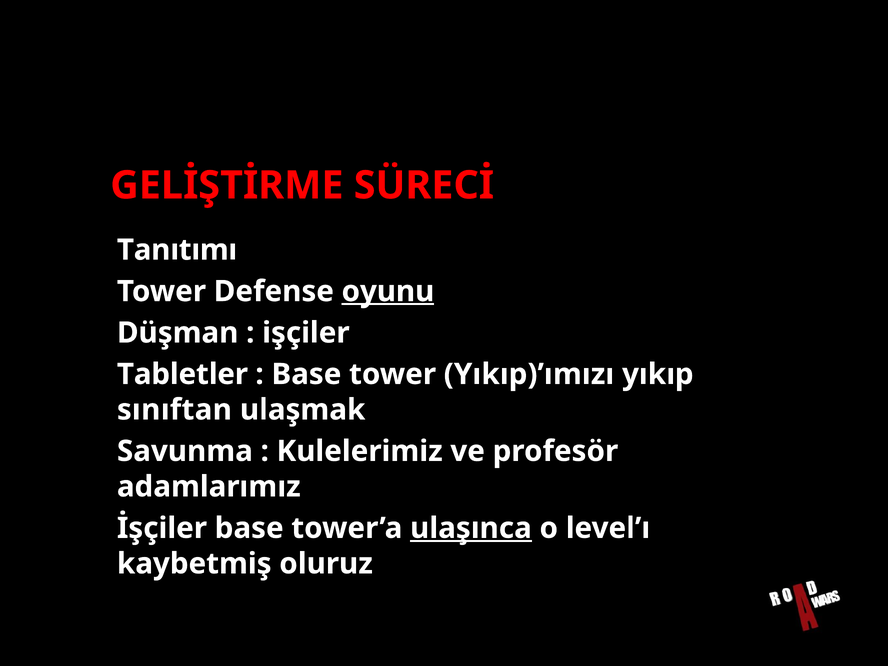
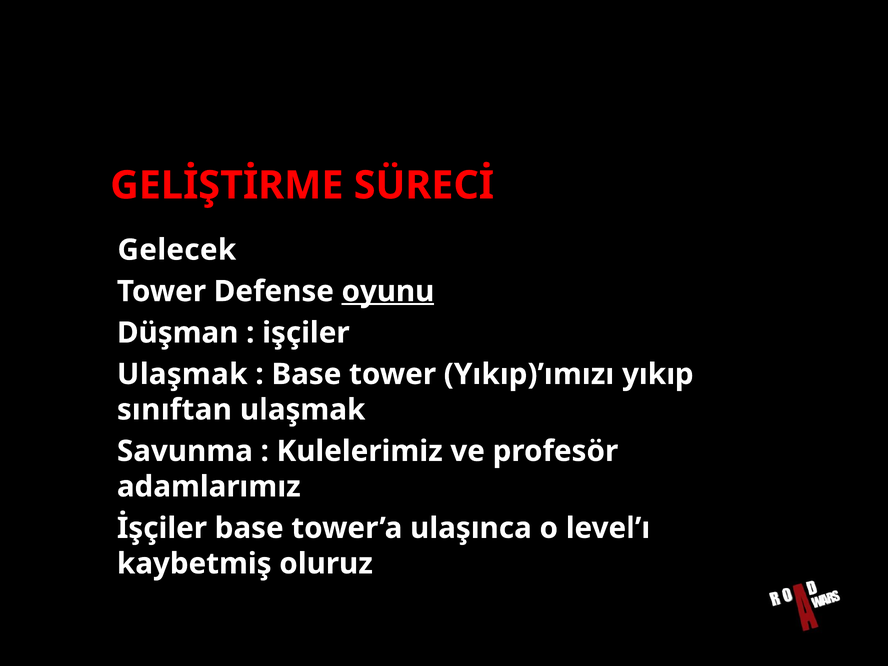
Tanıtımı: Tanıtımı -> Gelecek (177, 250)
Tabletler: Tabletler -> Ulaşmak (182, 374)
ulaşınca underline: present -> none (471, 528)
